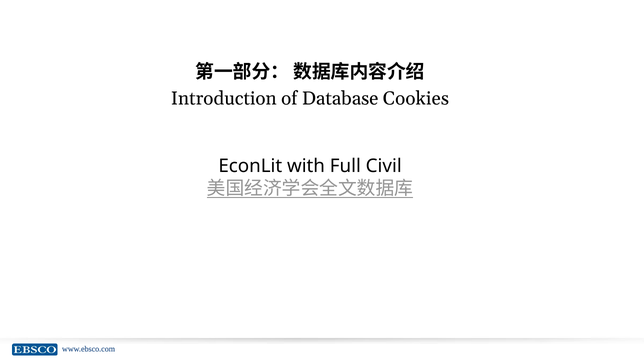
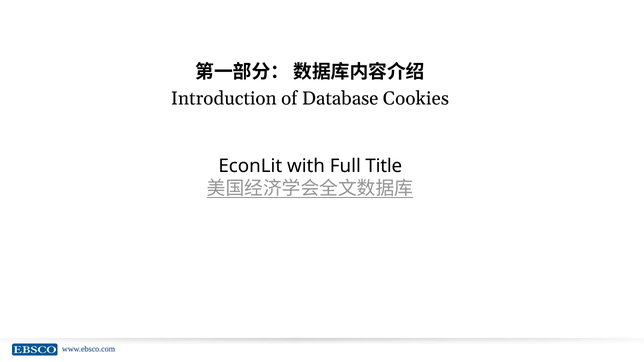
Civil: Civil -> Title (384, 166)
